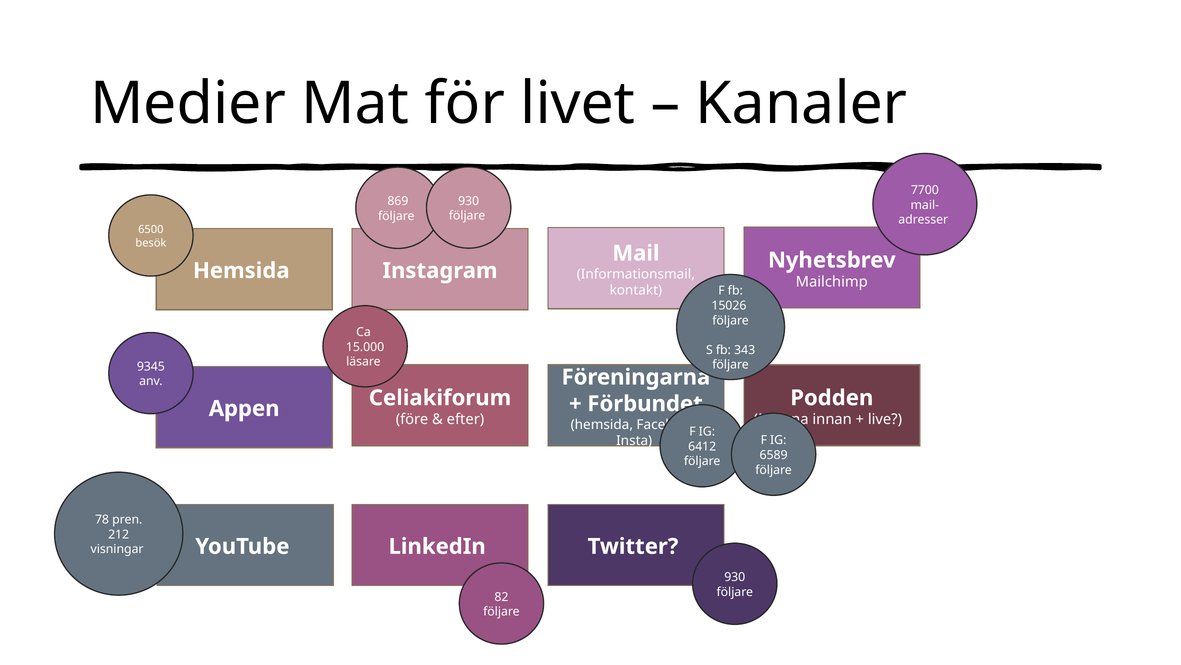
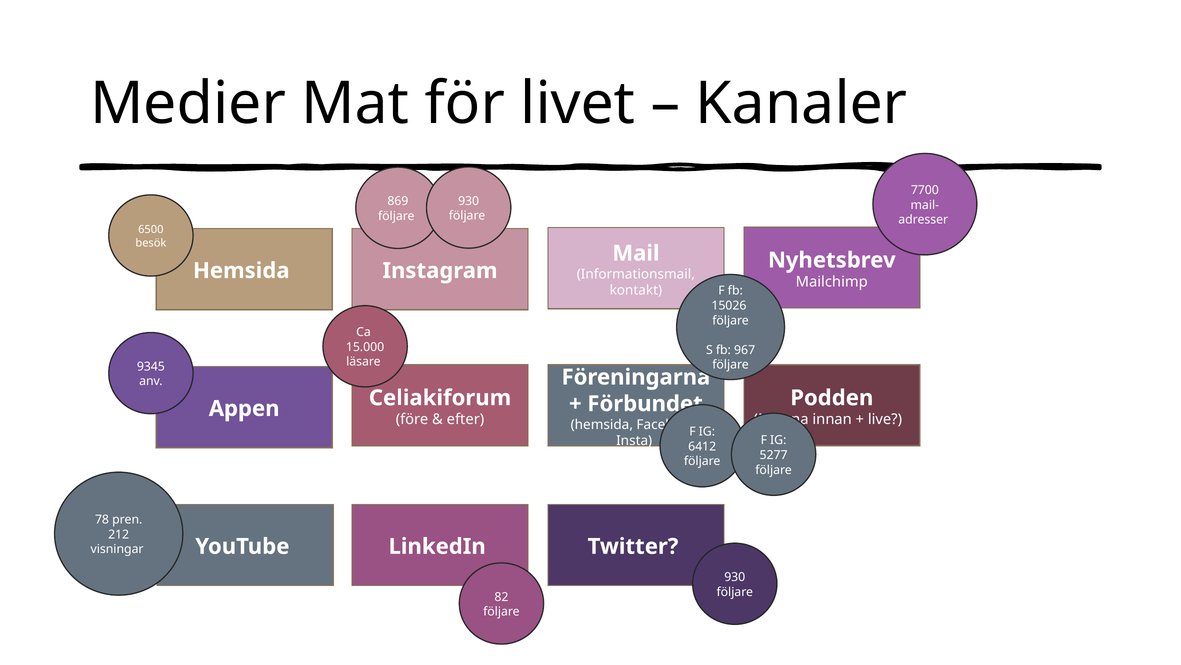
343: 343 -> 967 (745, 350)
6589: 6589 -> 5277 (774, 455)
